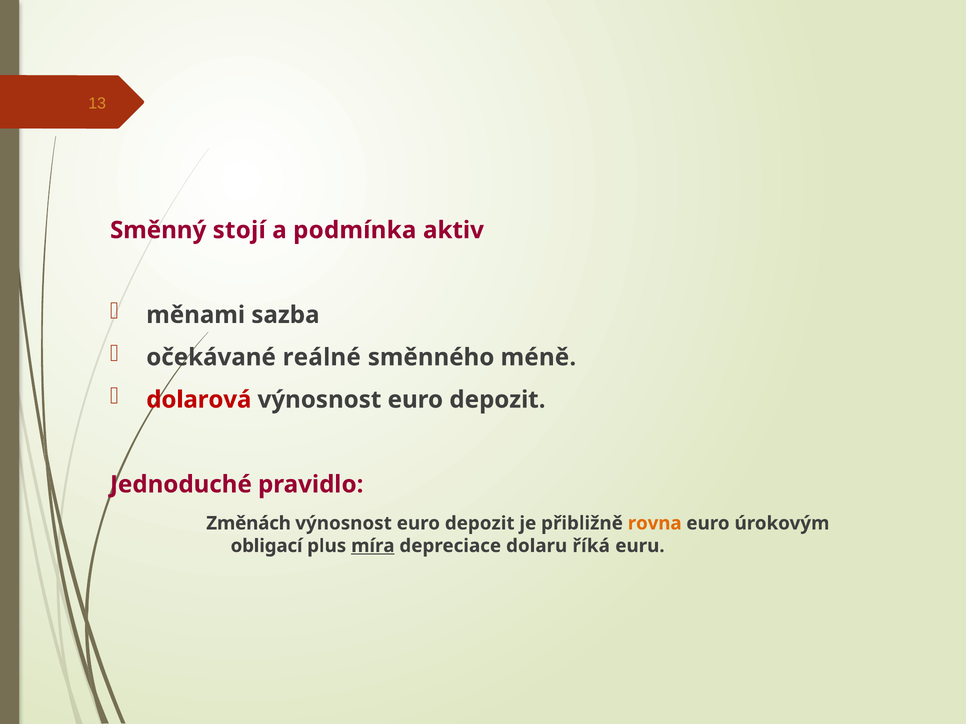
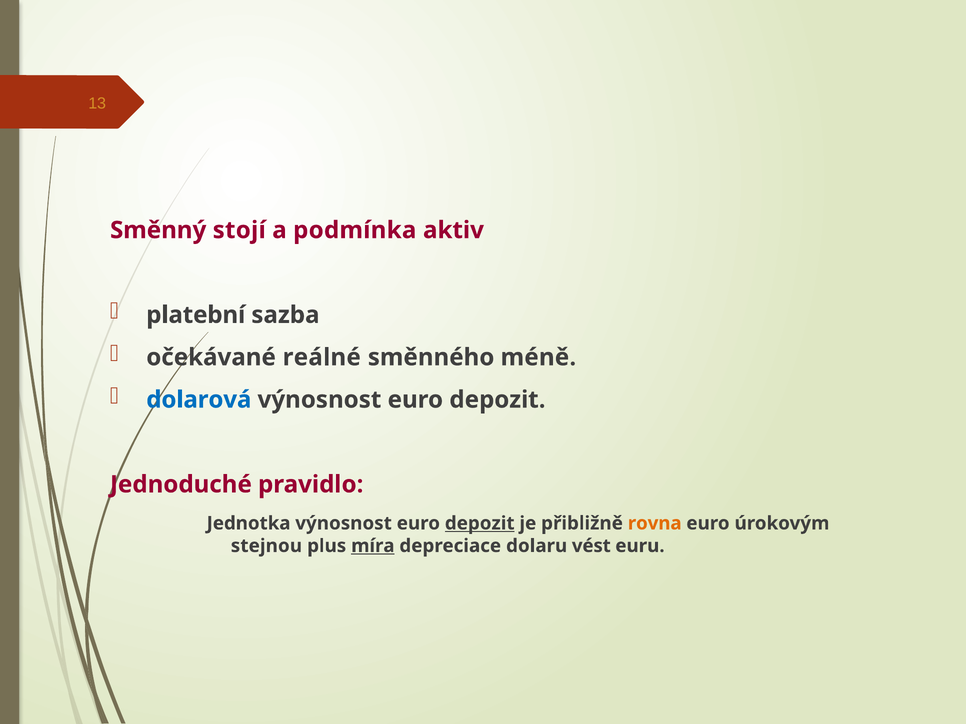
měnami: měnami -> platební (196, 315)
dolarová colour: red -> blue (199, 400)
Změnách: Změnách -> Jednotka (249, 524)
depozit underline: none -> present (480, 524)
obligací: obligací -> stejnou (266, 546)
říká: říká -> vést (591, 546)
